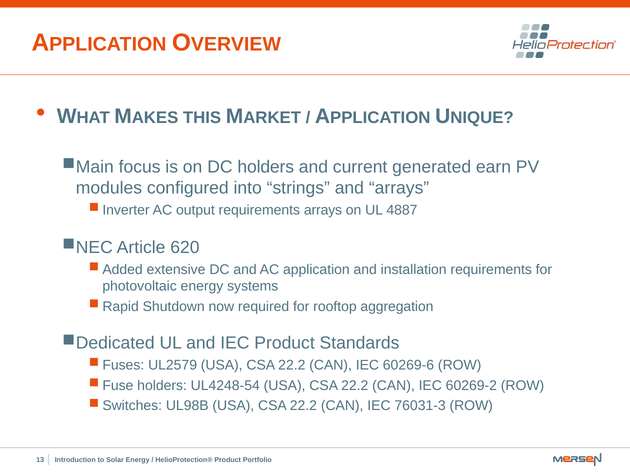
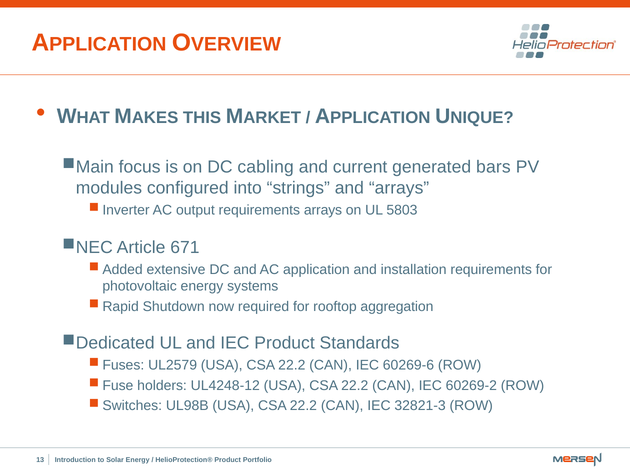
DC holders: holders -> cabling (266, 167)
earn: earn -> bars (493, 167)
4887: 4887 -> 5803 (402, 210)
620: 620 -> 671 (185, 248)
UL4248-54: UL4248-54 -> UL4248-12 (225, 386)
76031-3: 76031-3 -> 32821-3 (420, 406)
